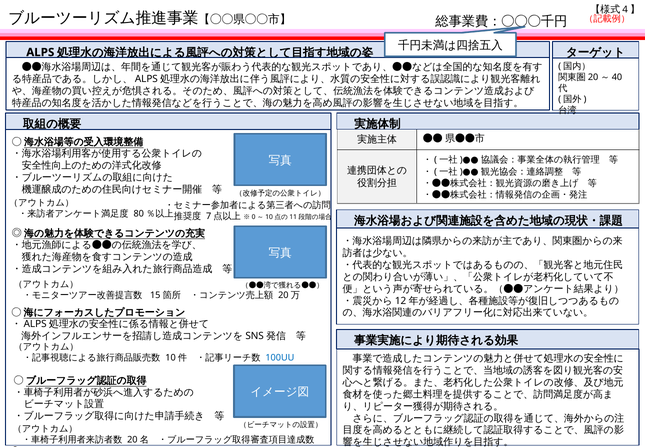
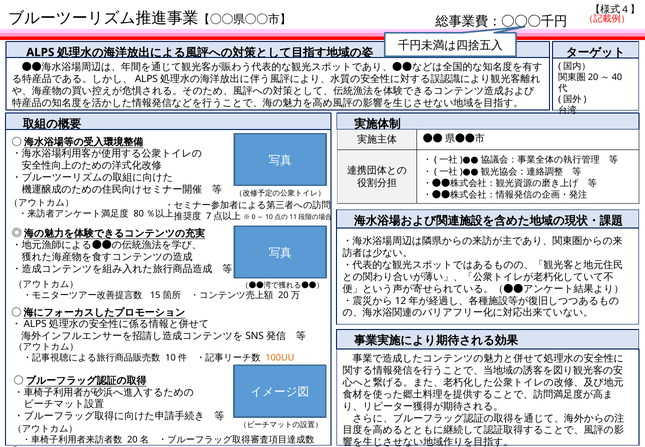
100UU colour: blue -> orange (280, 357)
